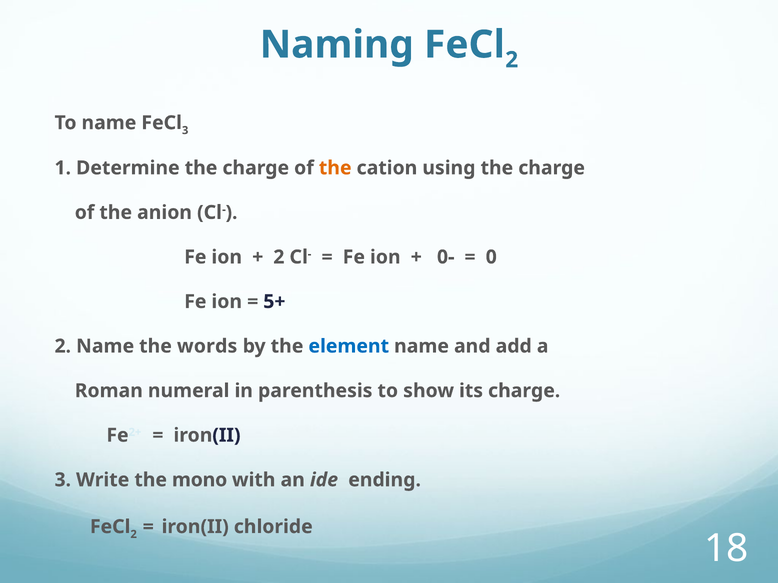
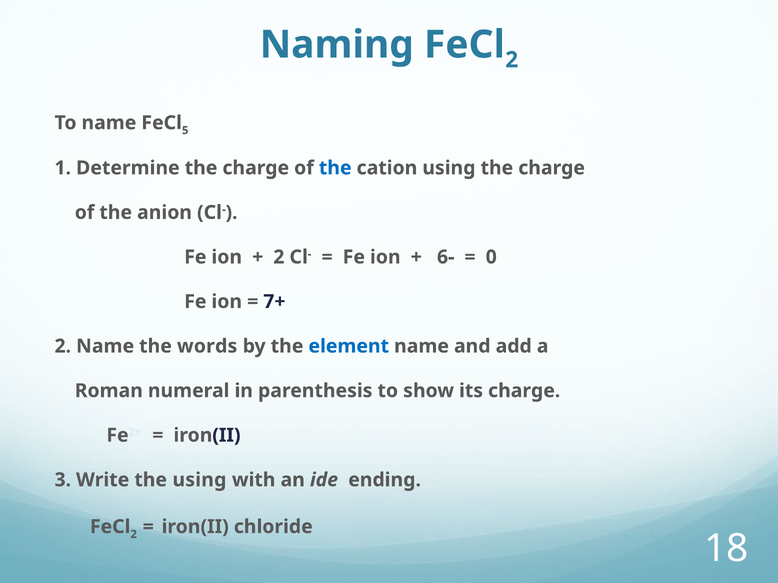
3: 3 -> 5 (185, 130)
the colour: orange -> blue (335, 168)
0-: 0- -> 6- (446, 257)
5+: 5+ -> 7+ (274, 302)
the mono: mono -> using (199, 480)
